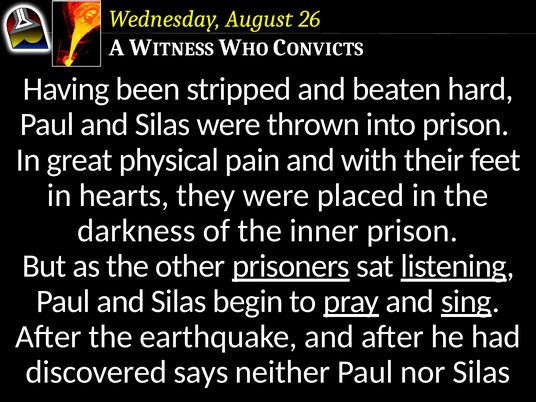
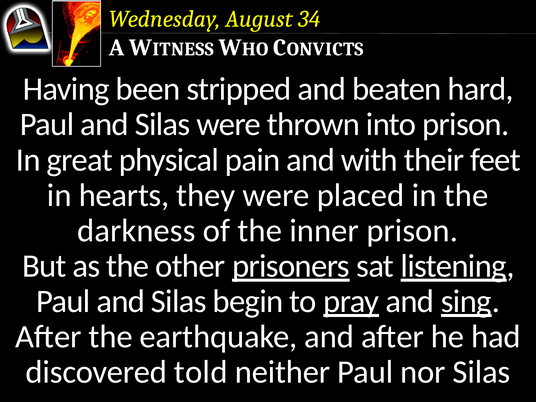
26: 26 -> 34 (309, 19)
says: says -> told (201, 372)
